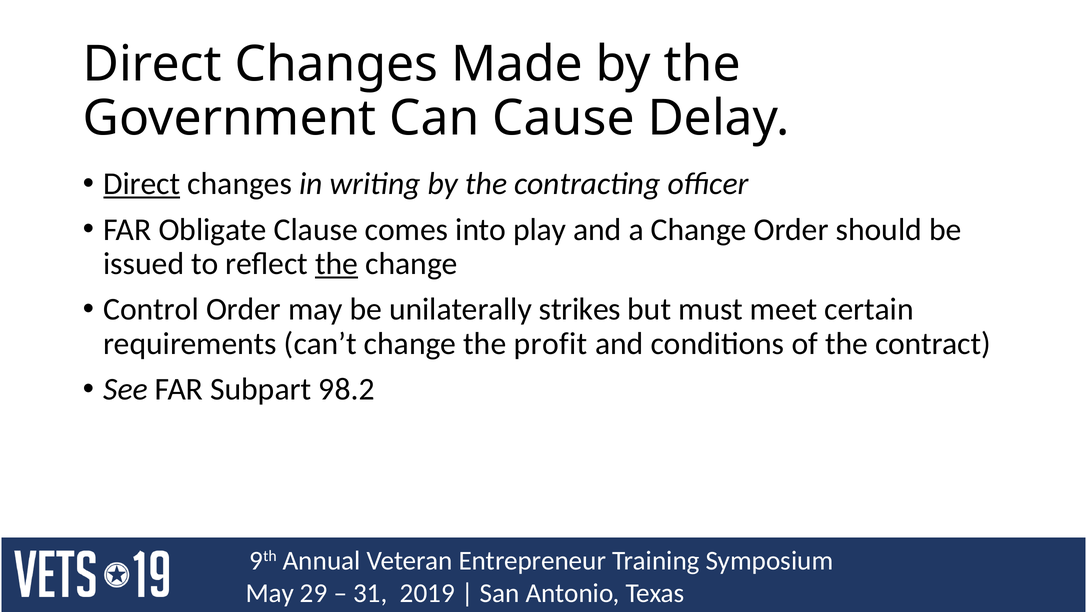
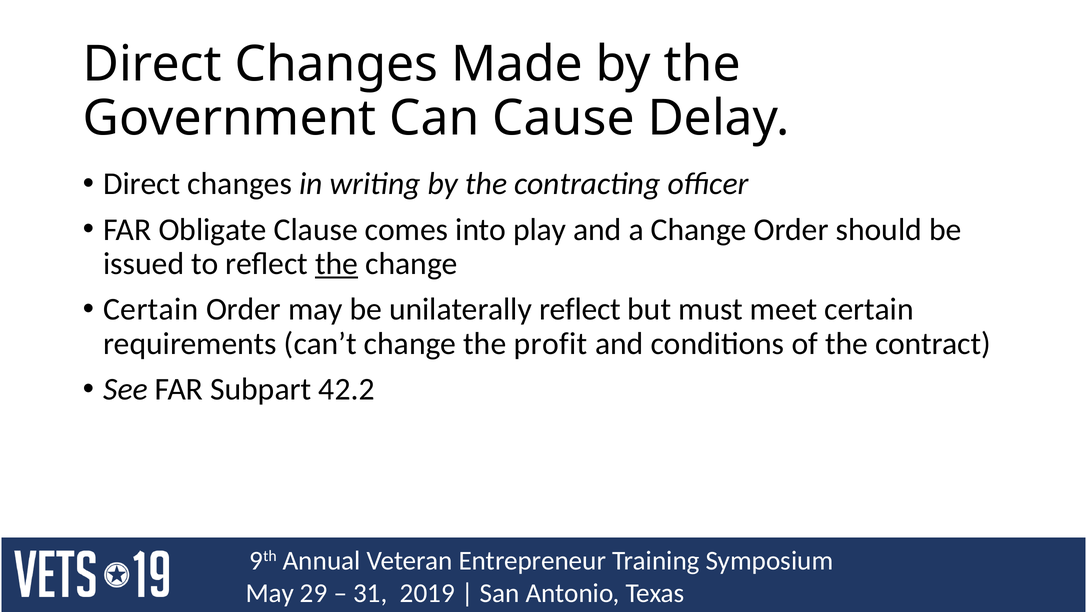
Direct underline: present -> none (142, 184)
Control: Control -> Certain (151, 309)
unilaterally strikes: strikes -> reflect (580, 309)
98.2: 98.2 -> 42.2 (347, 389)
